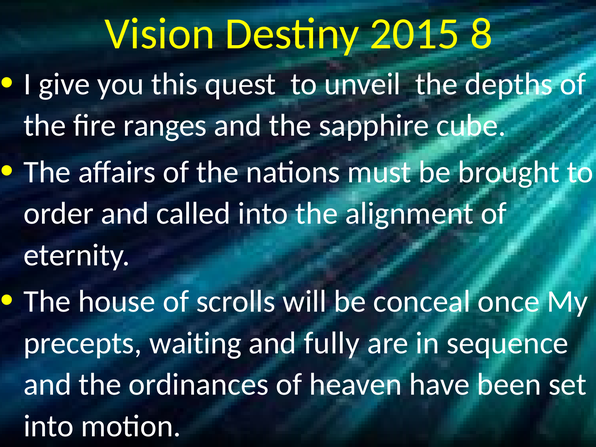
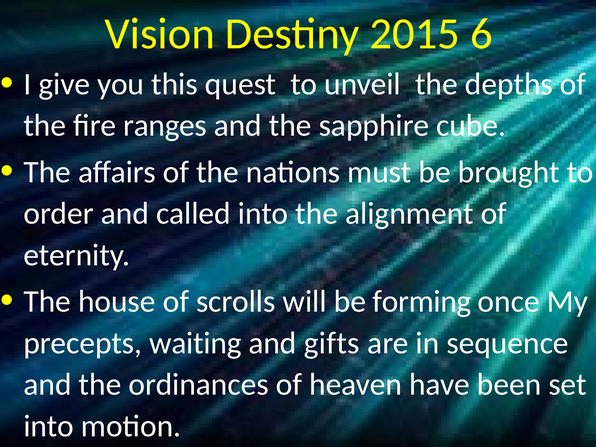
8: 8 -> 6 (481, 34)
conceal: conceal -> forming (422, 302)
fully: fully -> gifts (332, 343)
